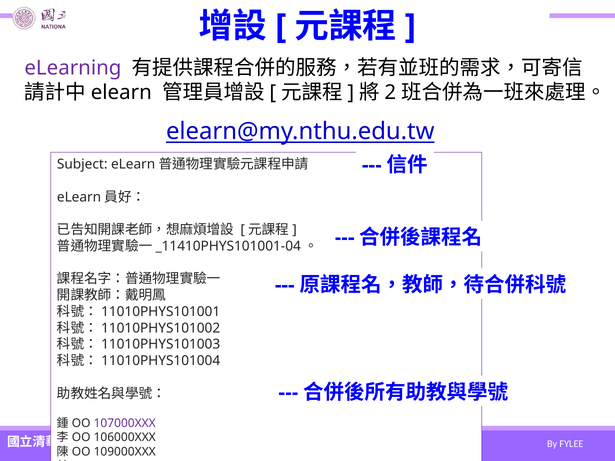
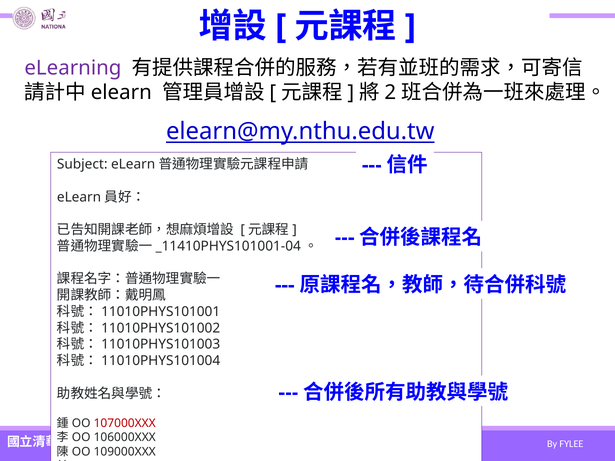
107000XXX colour: purple -> red (125, 423)
